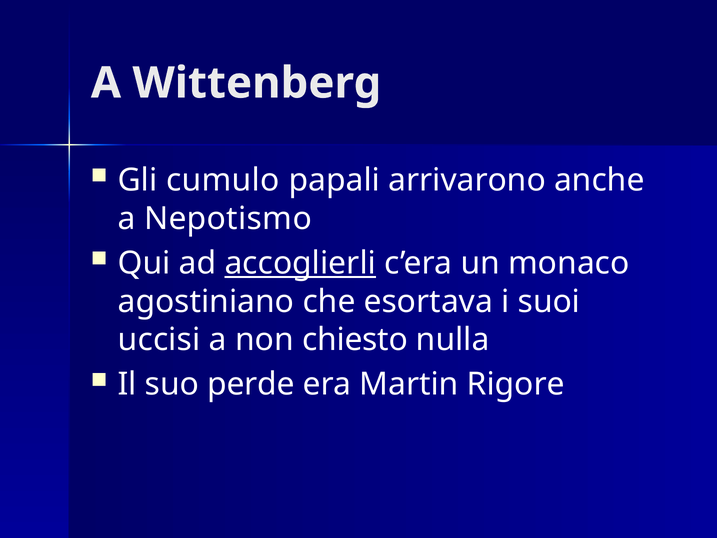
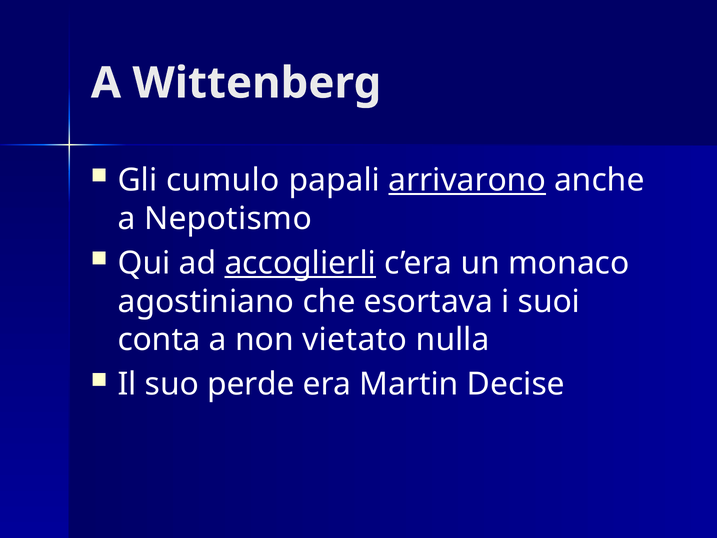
arrivarono underline: none -> present (467, 180)
uccisi: uccisi -> conta (159, 340)
chiesto: chiesto -> vietato (355, 340)
Rigore: Rigore -> Decise (516, 384)
